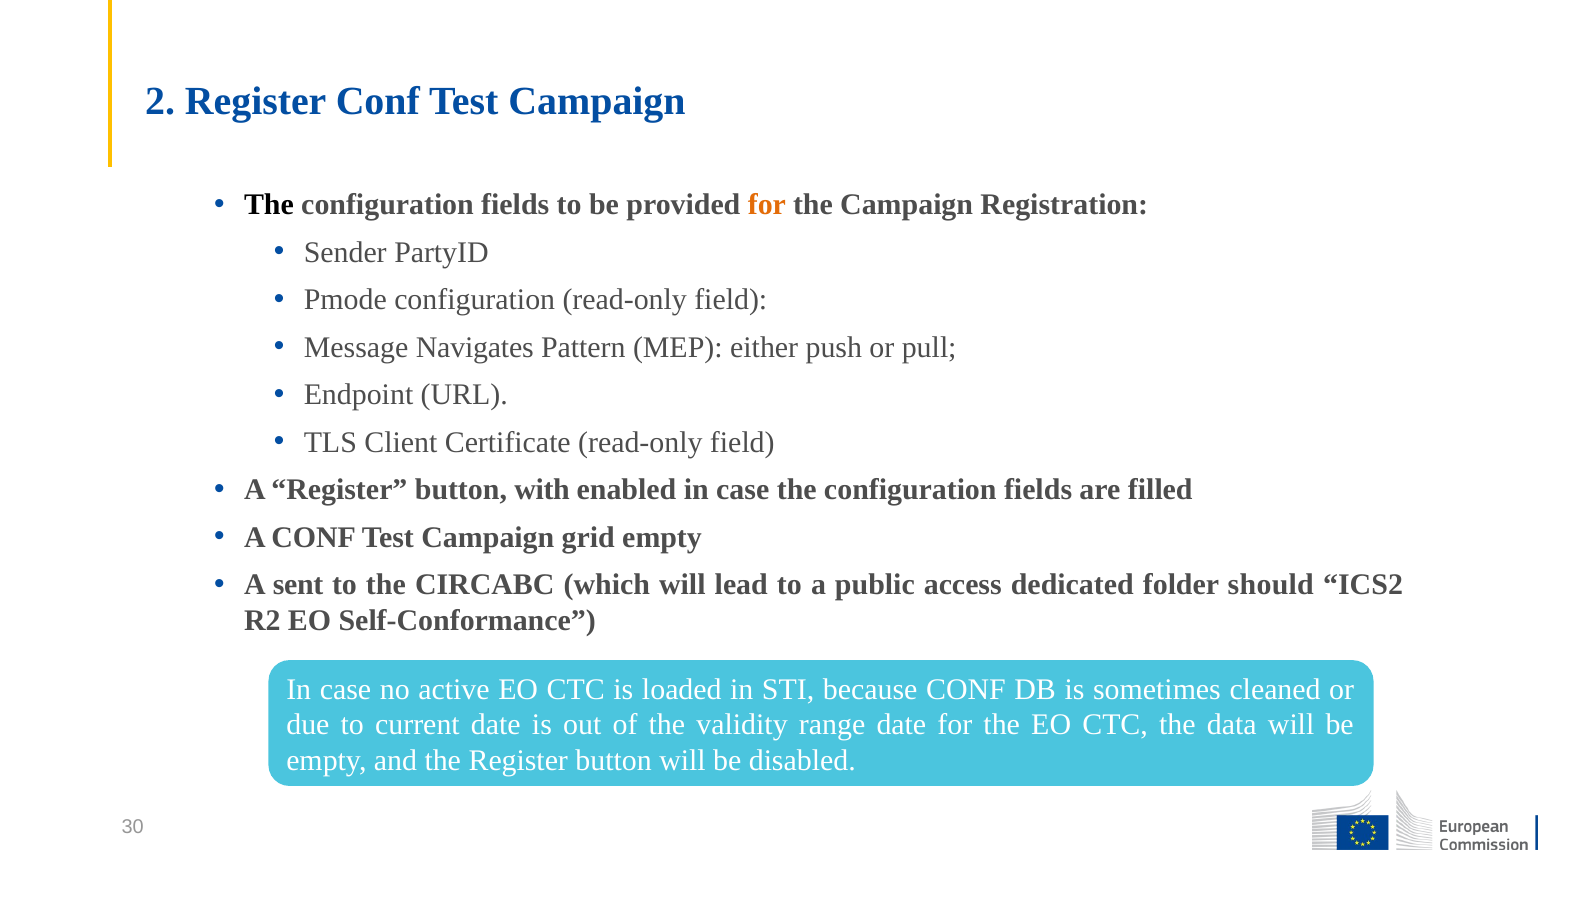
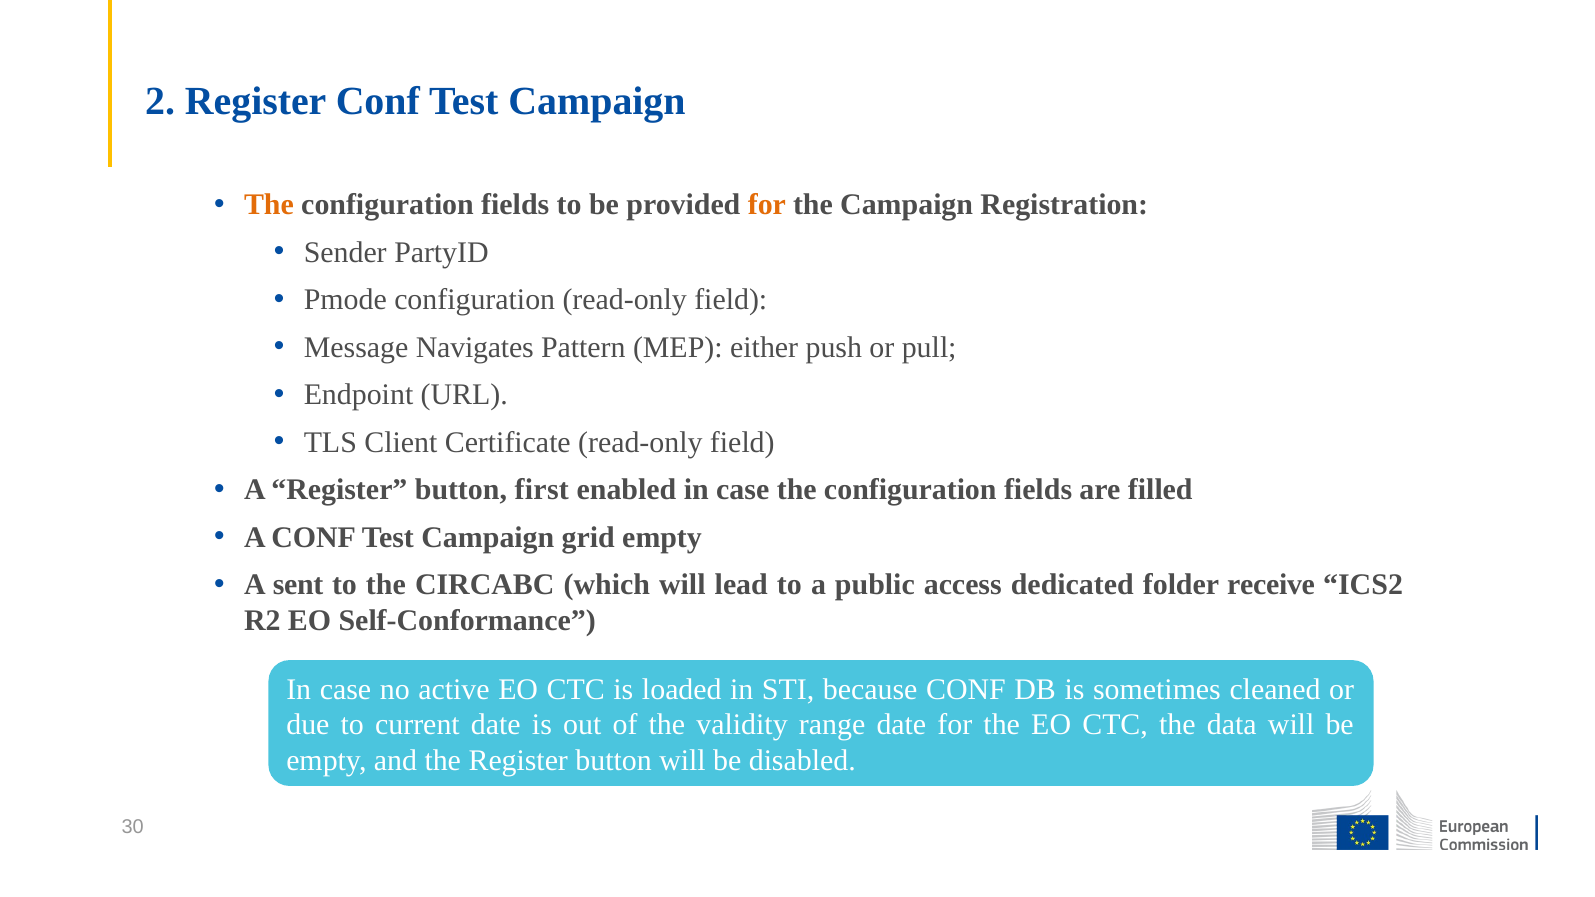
The colour: black -> orange (269, 205)
with: with -> first (542, 490)
should: should -> receive (1271, 585)
